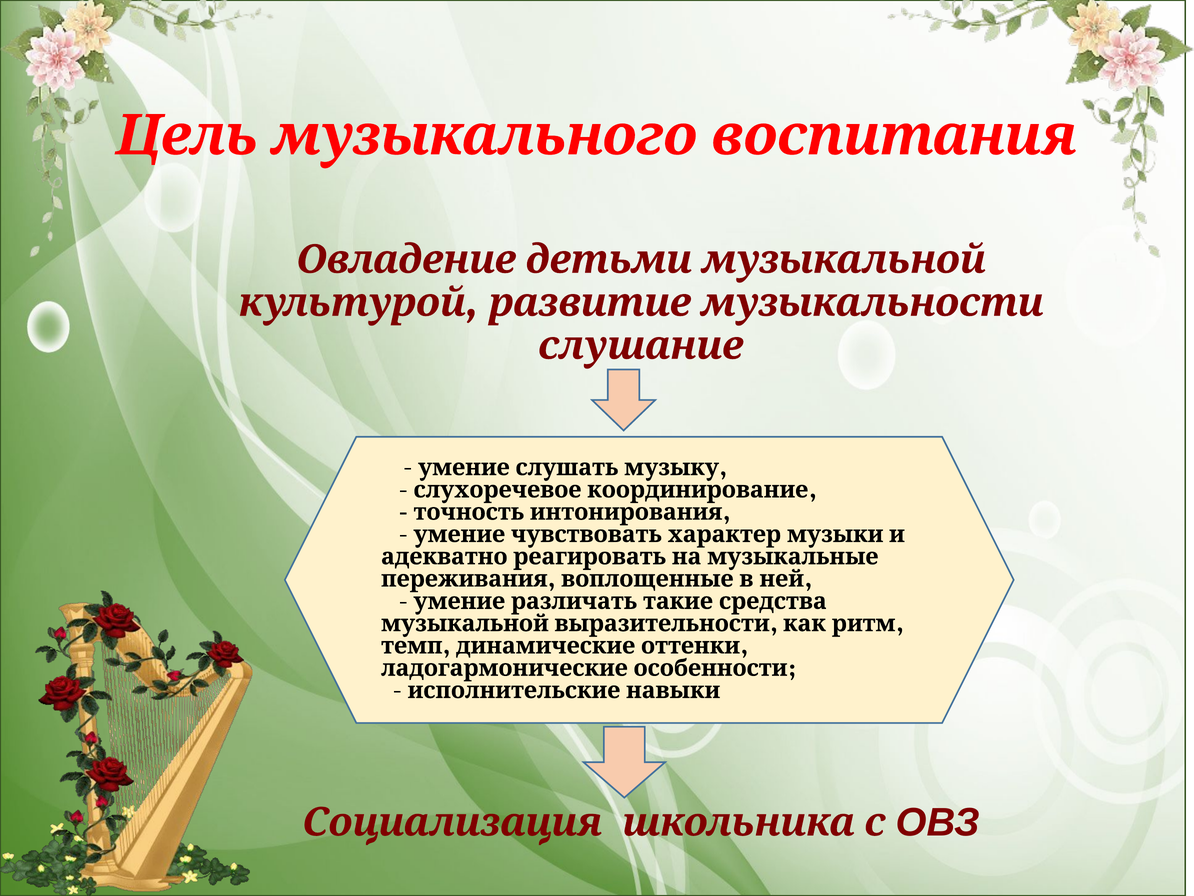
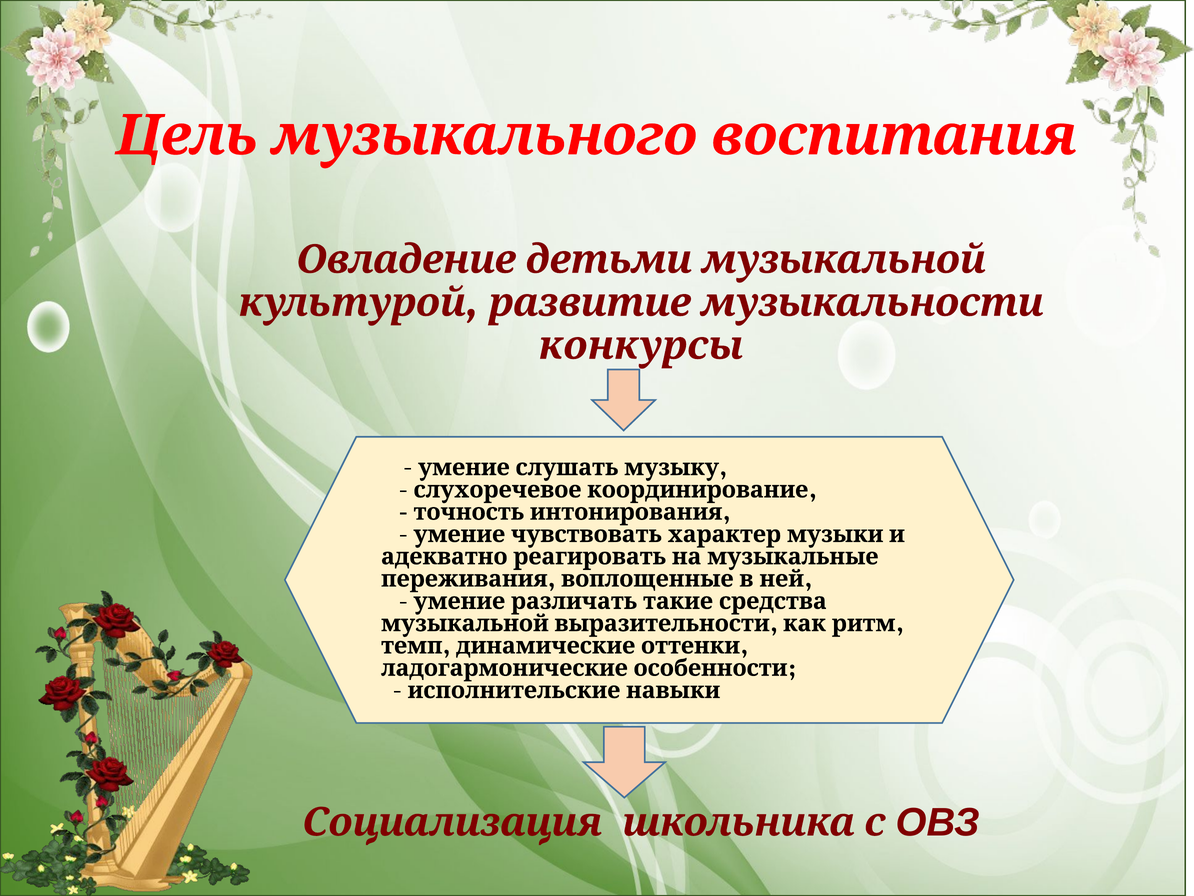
слушание: слушание -> конкурсы (641, 345)
